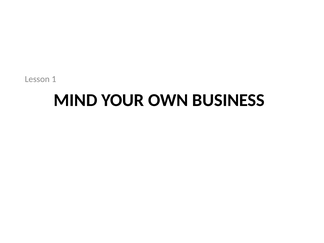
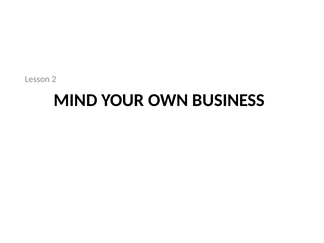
1: 1 -> 2 (54, 79)
